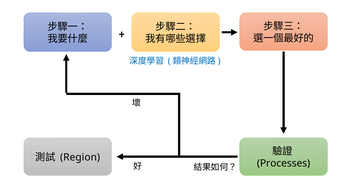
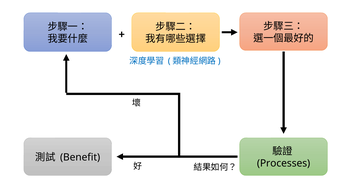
Region: Region -> Benefit (80, 157)
